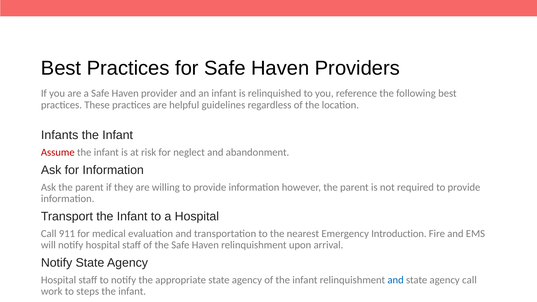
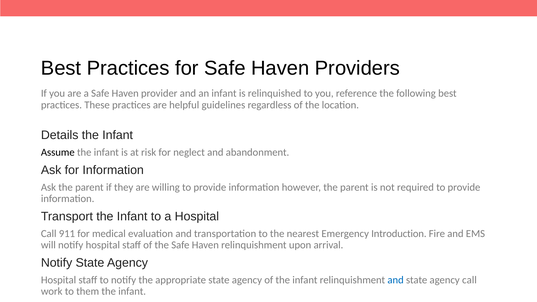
Infants: Infants -> Details (60, 135)
Assume colour: red -> black (58, 152)
steps: steps -> them (88, 291)
